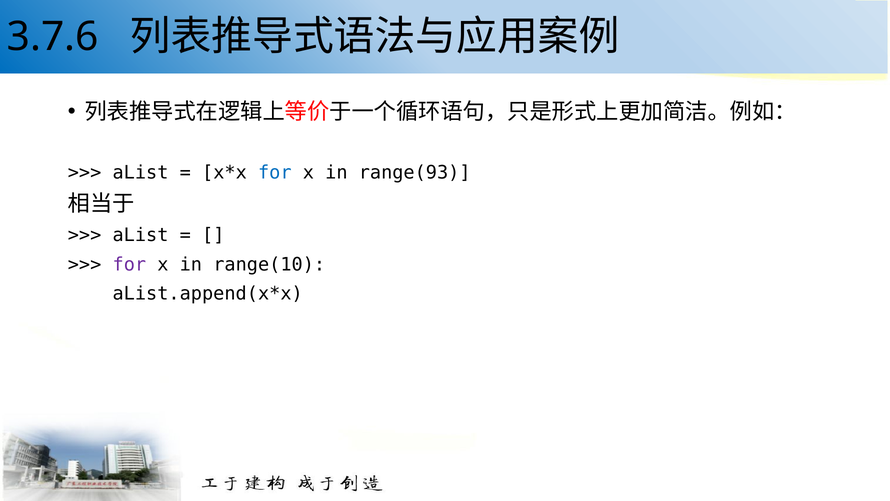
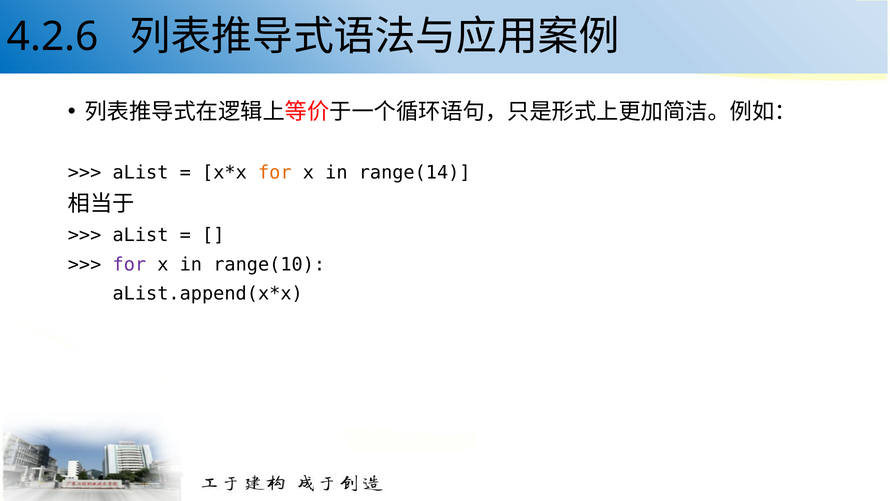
3.7.6: 3.7.6 -> 4.2.6 (53, 37)
for colour: blue -> orange (275, 172)
range(93: range(93 -> range(14 (415, 172)
